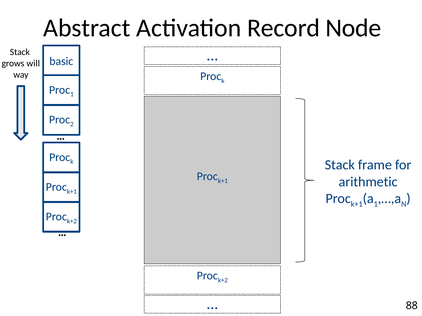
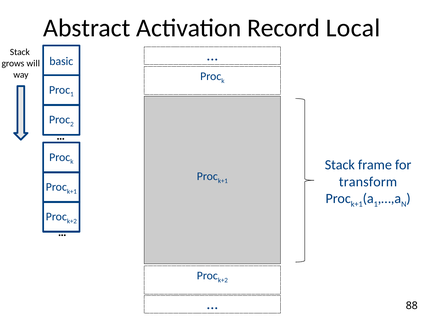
Node: Node -> Local (353, 28)
arithmetic: arithmetic -> transform (368, 182)
